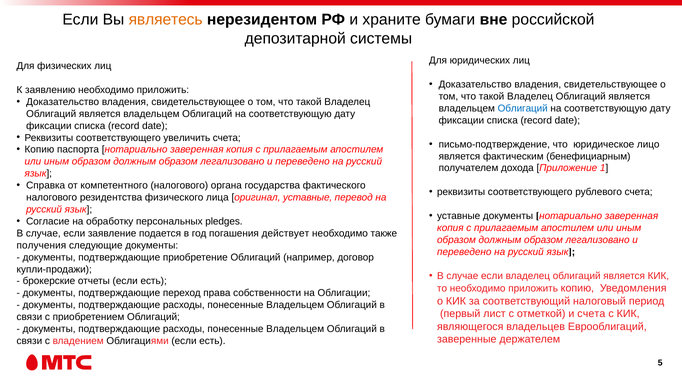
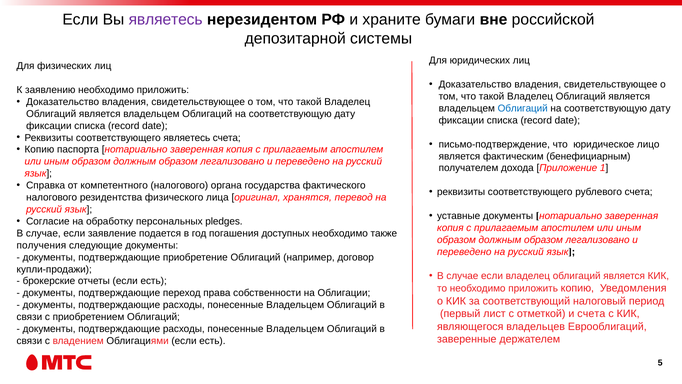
являетесь colour: orange -> purple (166, 20)
соответствующего увеличить: увеличить -> являетесь (187, 138)
оригинал уставные: уставные -> хранятся (308, 197)
действует: действует -> доступных (286, 233)
